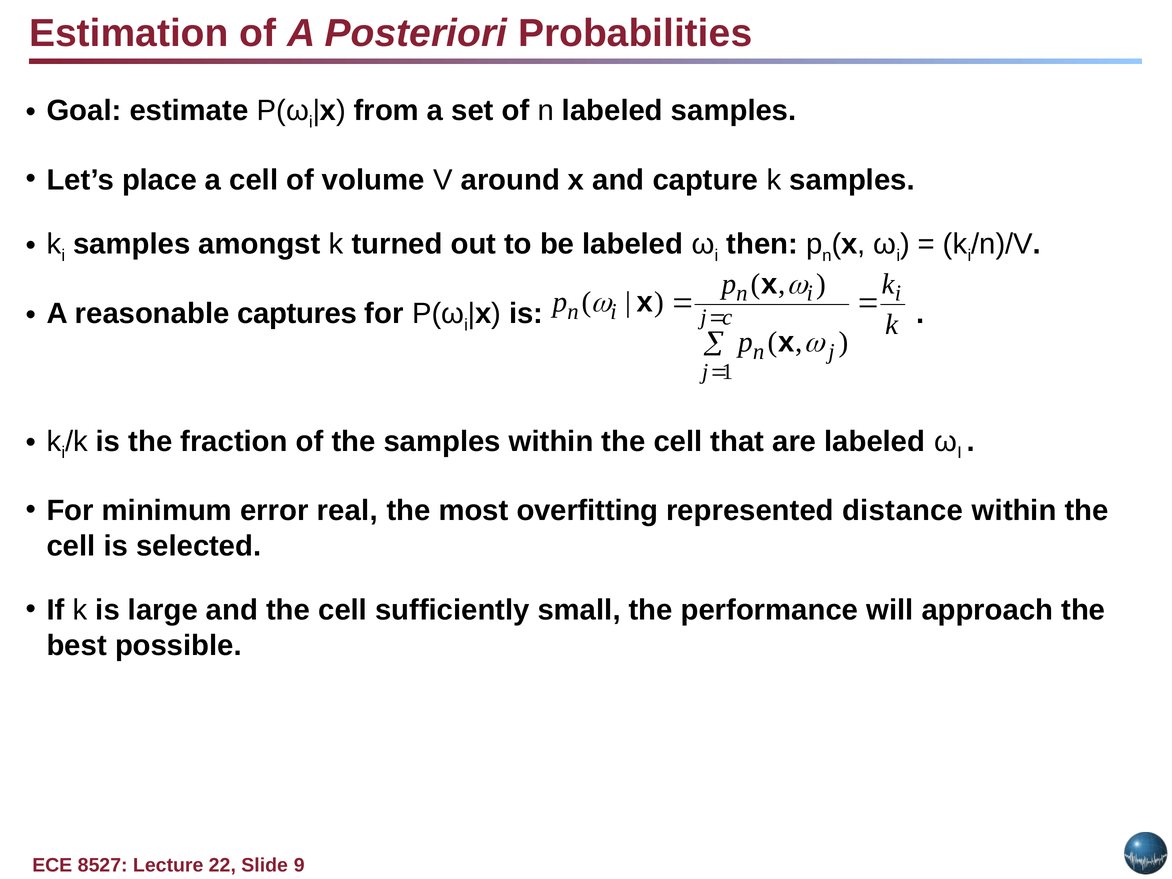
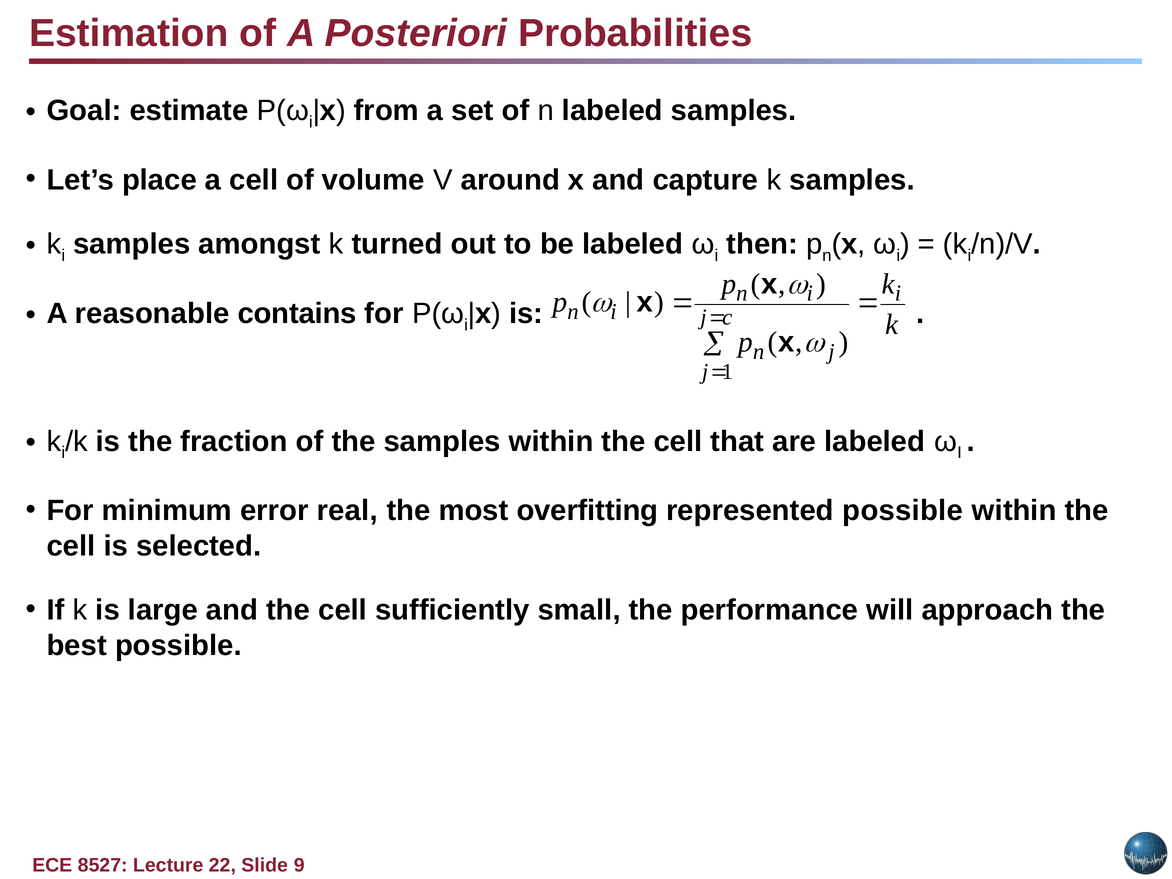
captures: captures -> contains (297, 314)
represented distance: distance -> possible (903, 511)
